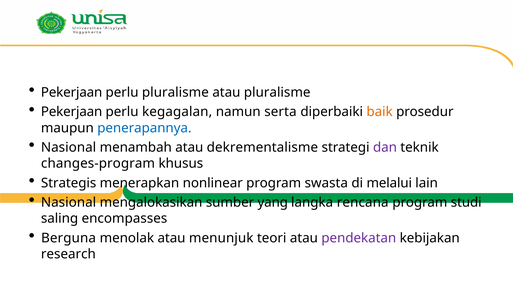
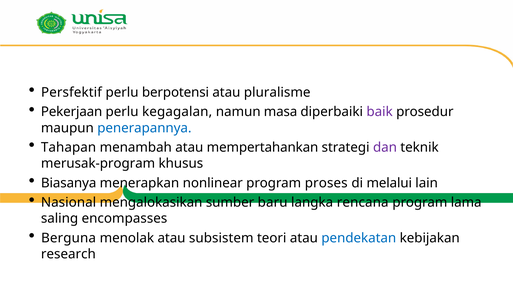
Pekerjaan: Pekerjaan -> Persfektif (71, 92)
perlu pluralisme: pluralisme -> berpotensi (175, 92)
serta: serta -> masa (281, 112)
baik colour: orange -> purple (380, 112)
Nasional: Nasional -> Tahapan (69, 147)
dekrementalisme: dekrementalisme -> mempertahankan (263, 147)
changes-program: changes-program -> merusak-program (98, 163)
Strategis: Strategis -> Biasanya (69, 183)
swasta: swasta -> proses (326, 183)
yang: yang -> baru (273, 202)
studi: studi -> lama (466, 202)
menunjuk: menunjuk -> subsistem (221, 238)
pendekatan colour: purple -> blue (359, 238)
